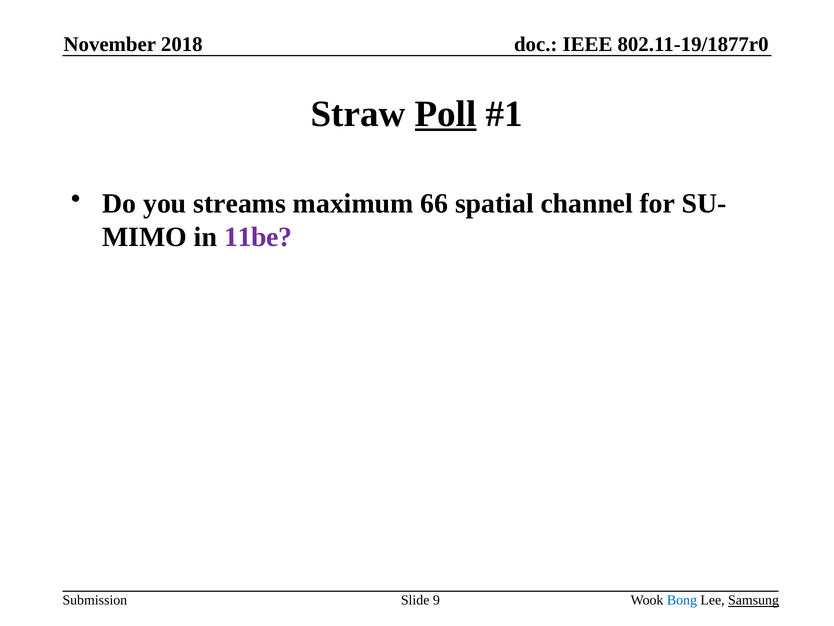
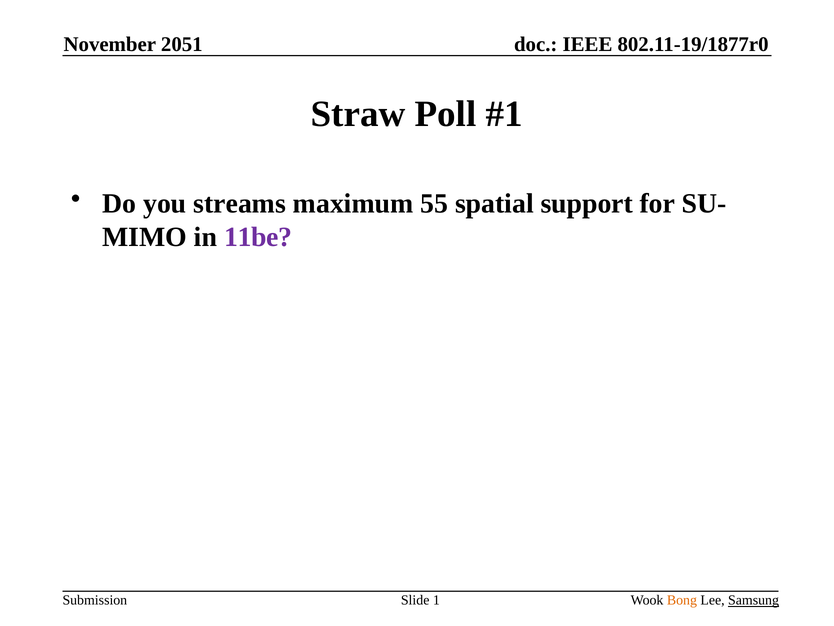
2018: 2018 -> 2051 (182, 45)
Poll underline: present -> none (446, 114)
66: 66 -> 55 (434, 204)
channel: channel -> support (587, 204)
9: 9 -> 1 (436, 600)
Bong colour: blue -> orange (682, 600)
